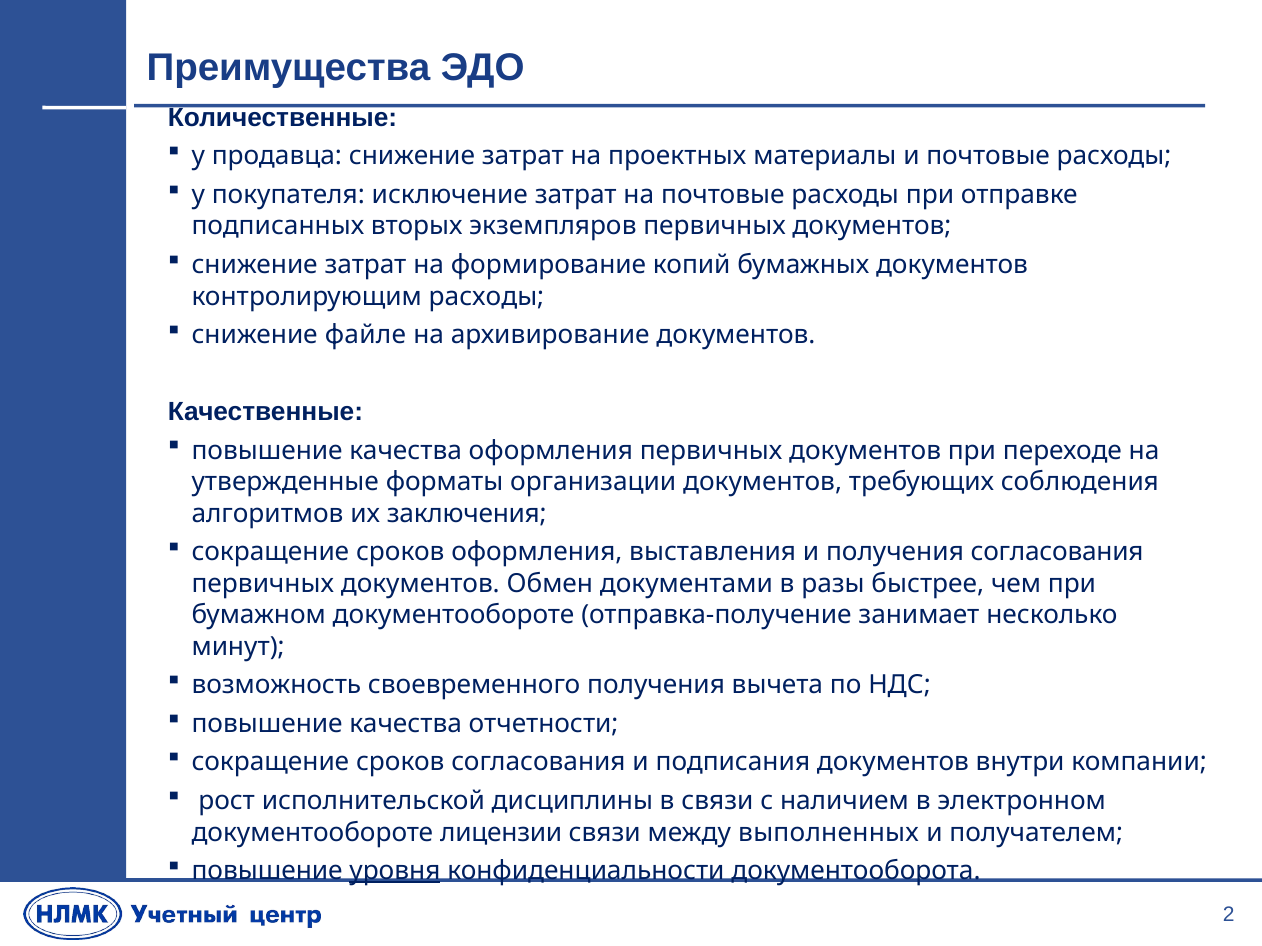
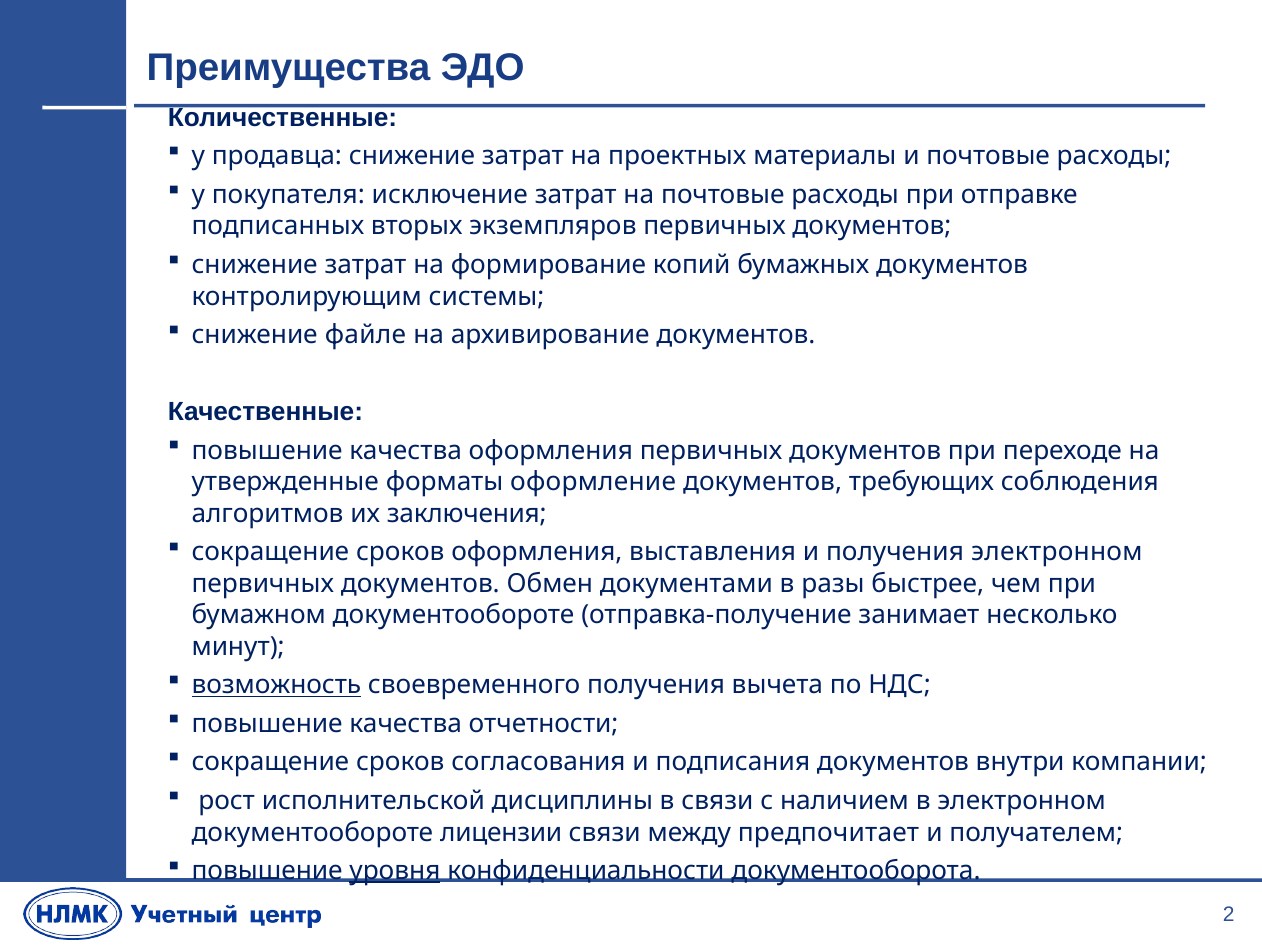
контролирующим расходы: расходы -> системы (486, 296)
организации: организации -> оформление (593, 482)
получения согласования: согласования -> электронном (1057, 552)
возможность underline: none -> present (276, 686)
выполненных: выполненных -> предпочитает (829, 833)
